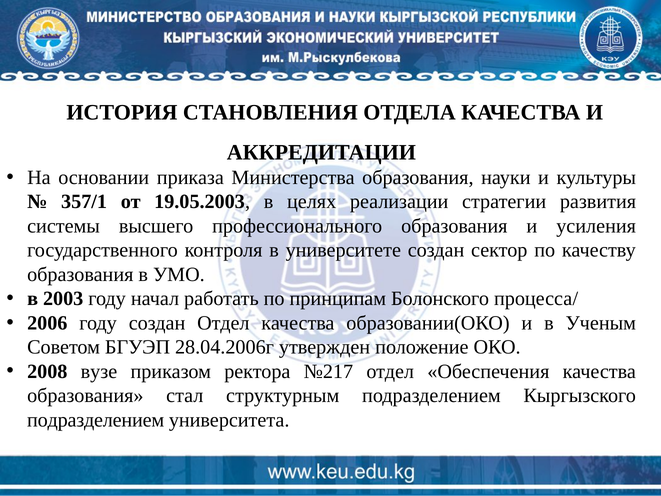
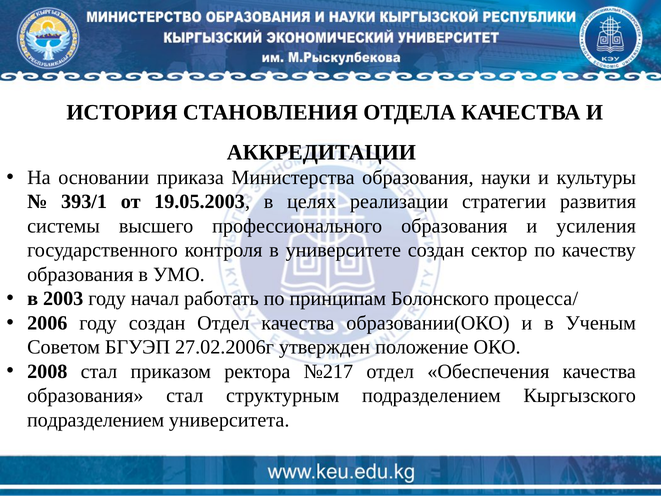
357/1: 357/1 -> 393/1 (84, 202)
28.04.2006г: 28.04.2006г -> 27.02.2006г (225, 347)
2008 вузе: вузе -> стал (99, 371)
